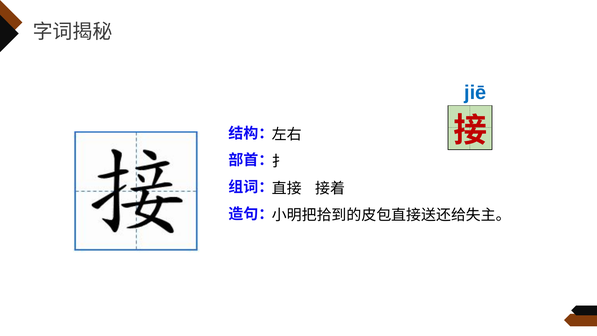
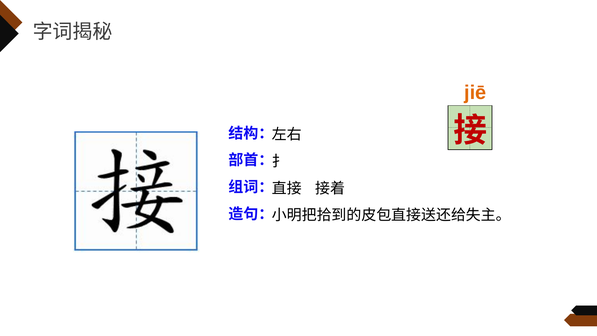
jiē colour: blue -> orange (475, 92)
